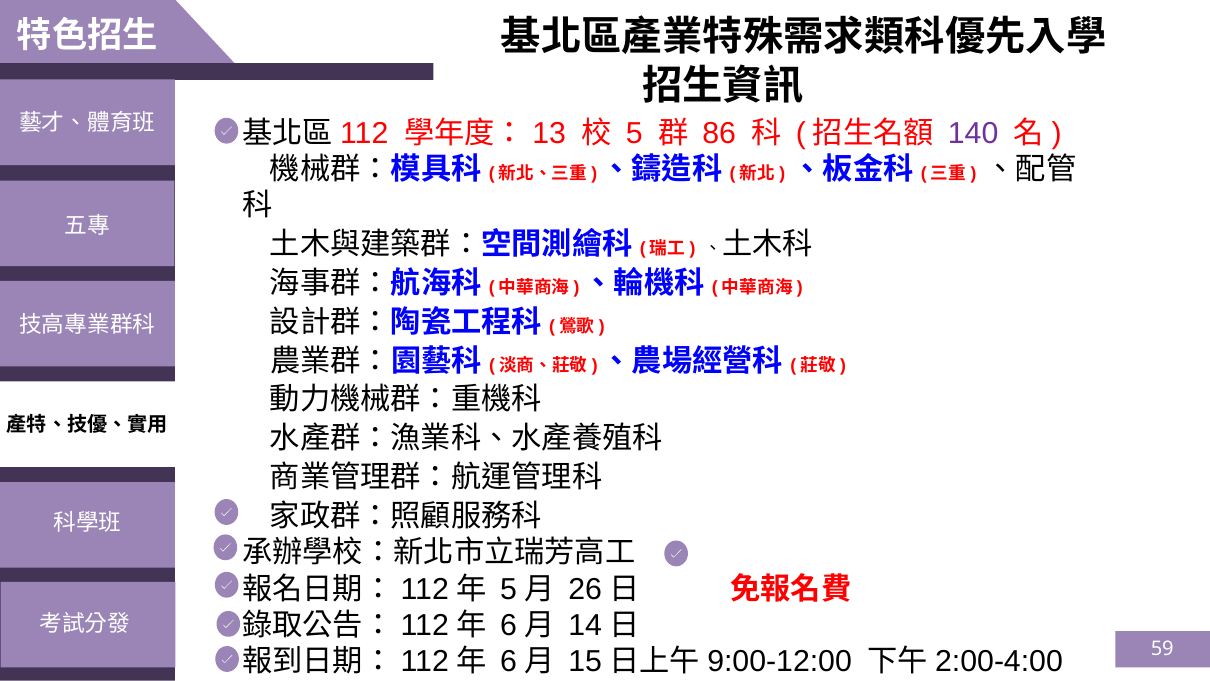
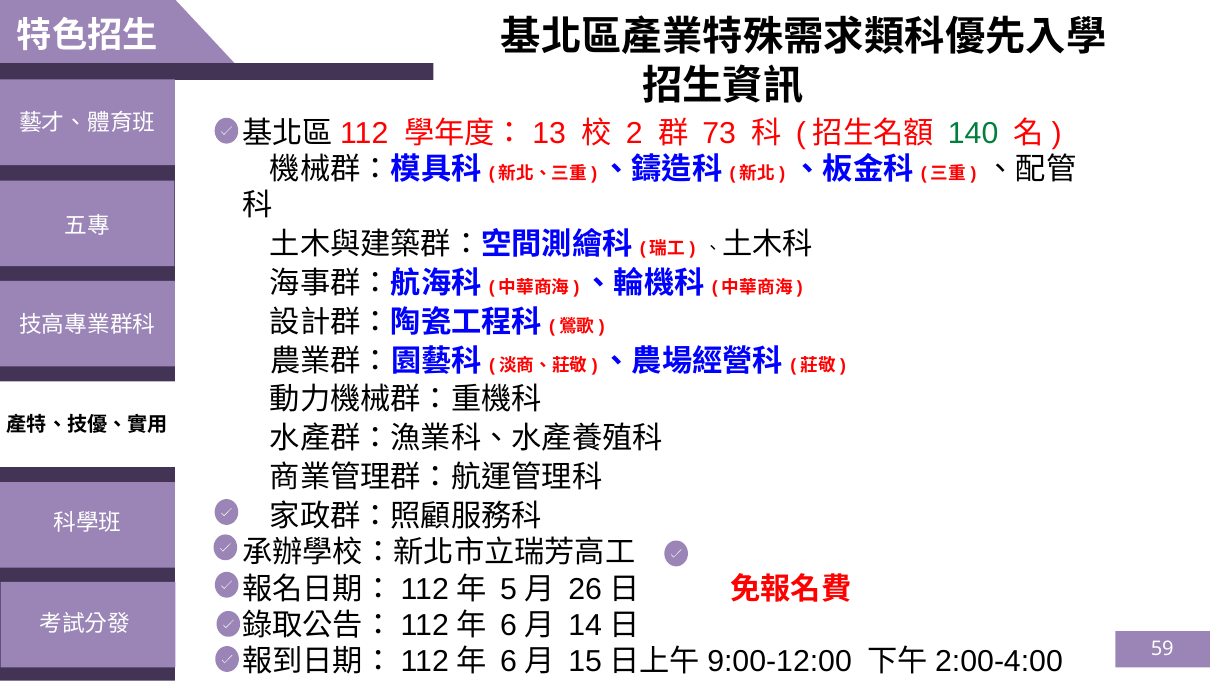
5: 5 -> 2 (634, 133)
86: 86 -> 73 (719, 133)
140 colour: purple -> green (973, 133)
